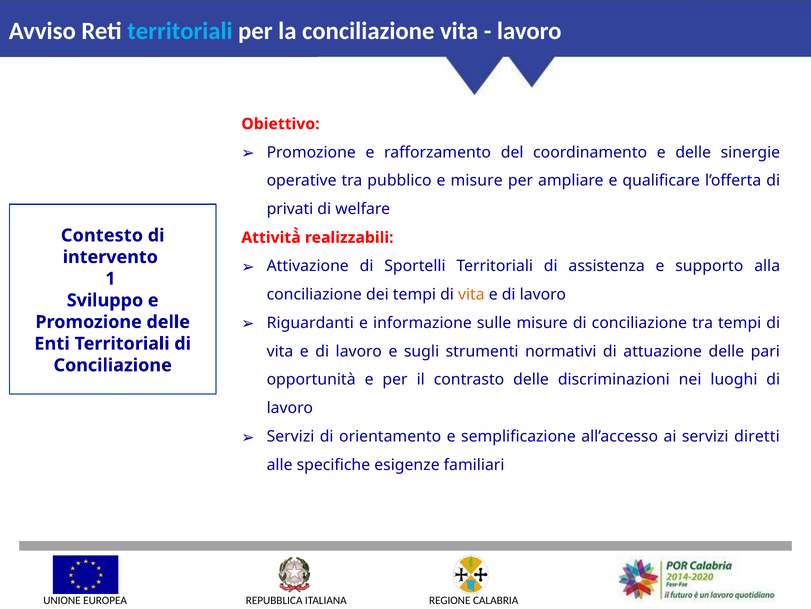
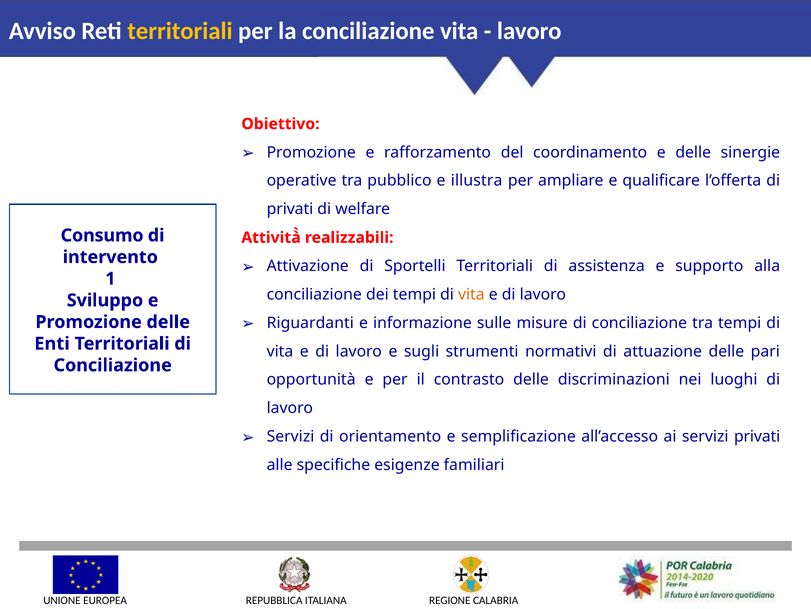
territoriali colour: light blue -> yellow (180, 31)
e misure: misure -> illustra (477, 181)
Contesto: Contesto -> Consumo (102, 235)
servizi diretti: diretti -> privati (757, 436)
